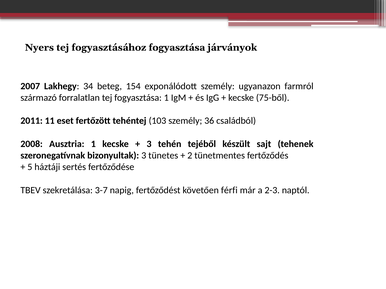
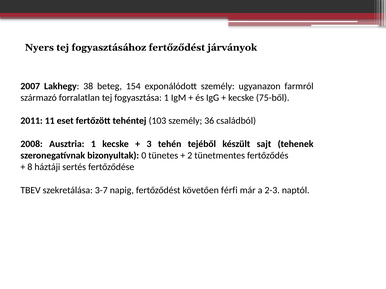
fogyasztásához fogyasztása: fogyasztása -> fertőződést (177, 48)
34: 34 -> 38 (88, 86)
bizonyultak 3: 3 -> 0 (144, 156)
5: 5 -> 8 (30, 167)
